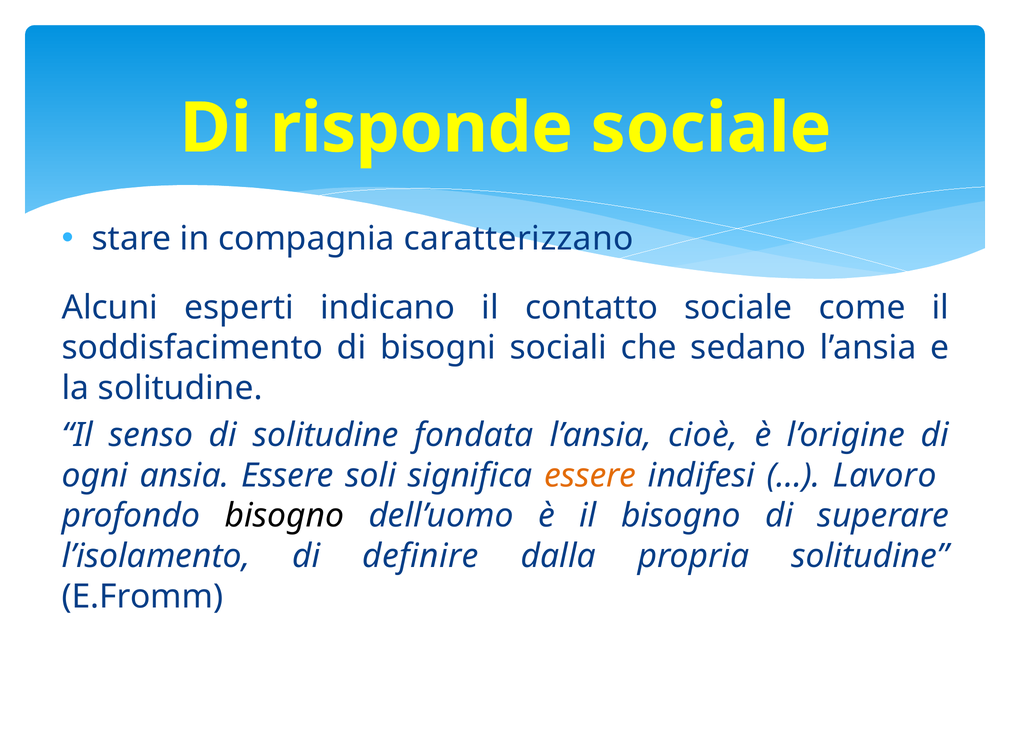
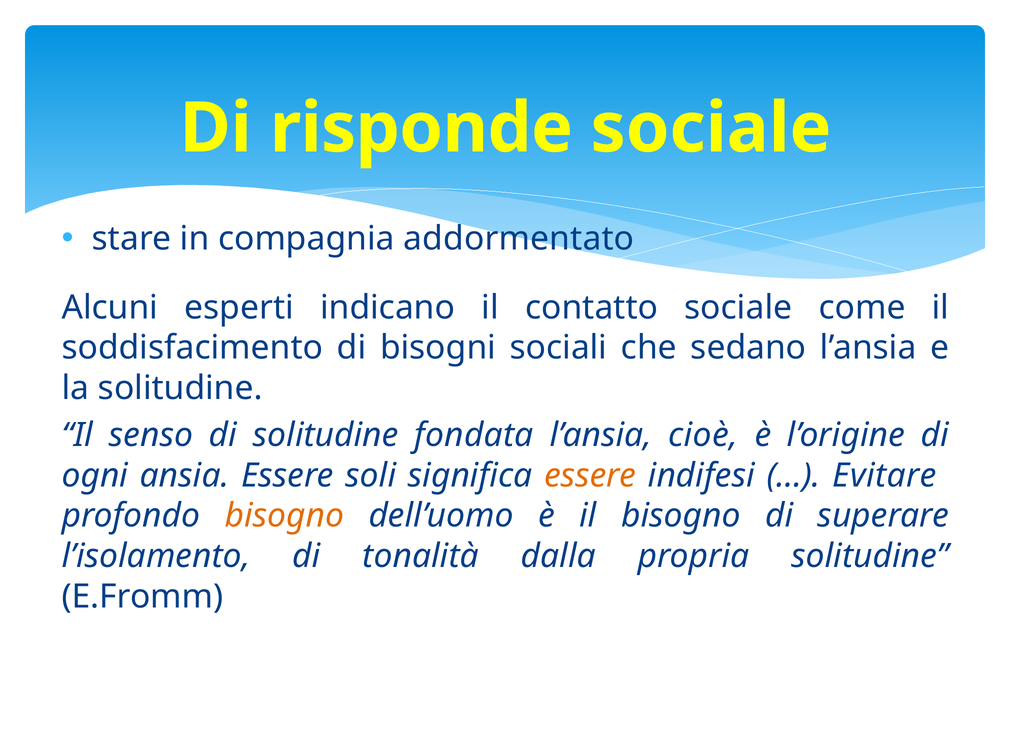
caratterizzano: caratterizzano -> addormentato (519, 239)
Lavoro: Lavoro -> Evitare (885, 476)
bisogno colour: black -> orange (284, 516)
definire: definire -> tonalità (421, 557)
